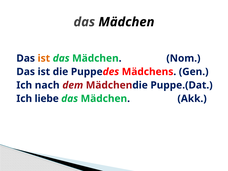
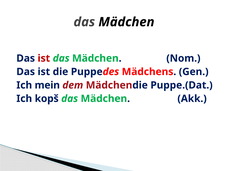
ist colour: orange -> red (44, 58)
nach: nach -> mein (47, 85)
liebe: liebe -> kopš (47, 99)
